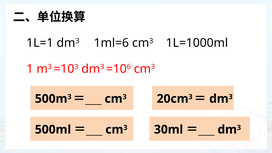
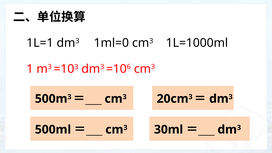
1ml=6: 1ml=6 -> 1ml=0 (111, 43)
